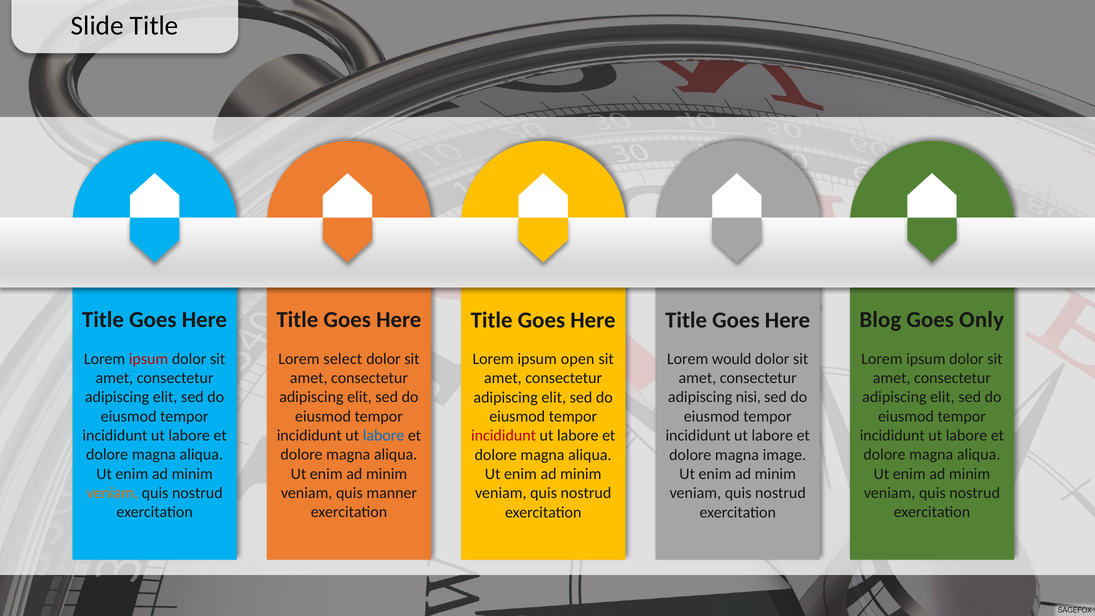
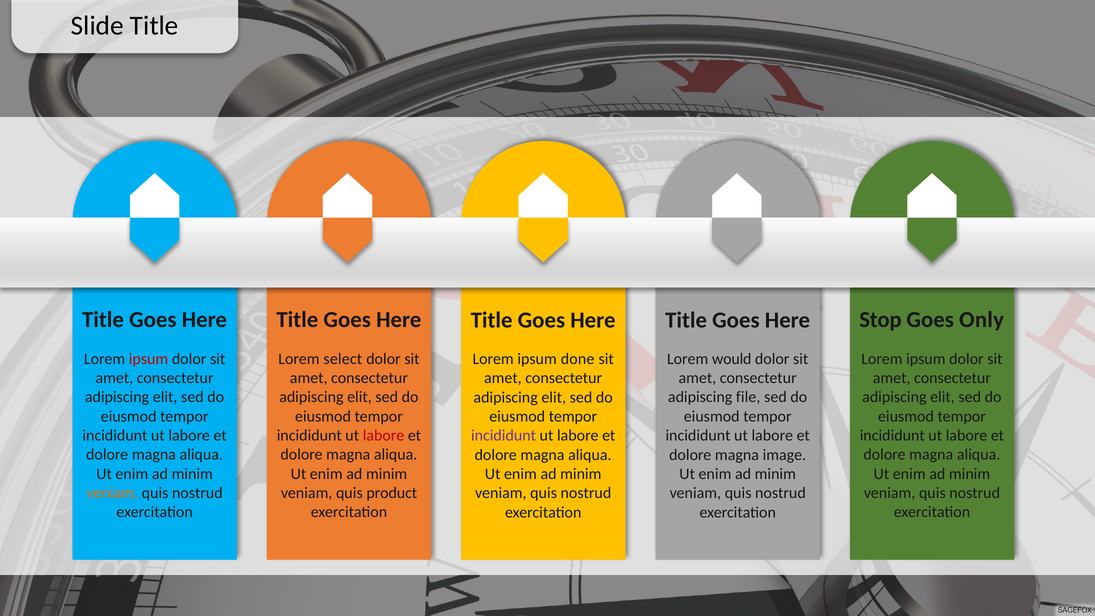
Blog: Blog -> Stop (880, 320)
open: open -> done (578, 359)
nisi: nisi -> file (748, 397)
labore colour: blue -> red (384, 435)
incididunt colour: red -> purple (504, 436)
manner: manner -> product (392, 493)
